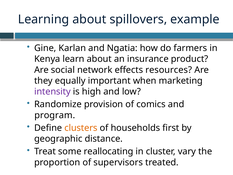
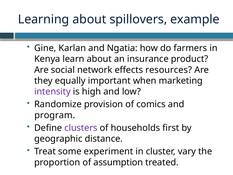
clusters colour: orange -> purple (81, 128)
reallocating: reallocating -> experiment (109, 151)
supervisors: supervisors -> assumption (118, 162)
